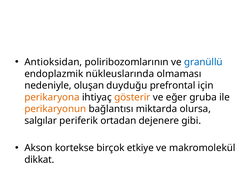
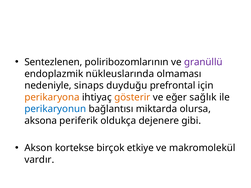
Antioksidan: Antioksidan -> Sentezlenen (53, 62)
granüllü colour: blue -> purple (203, 62)
oluşan: oluşan -> sinaps (89, 86)
gruba: gruba -> sağlık (203, 97)
perikaryonun colour: orange -> blue (55, 109)
salgılar: salgılar -> aksona (41, 121)
ortadan: ortadan -> oldukça (118, 121)
dikkat: dikkat -> vardır (39, 160)
